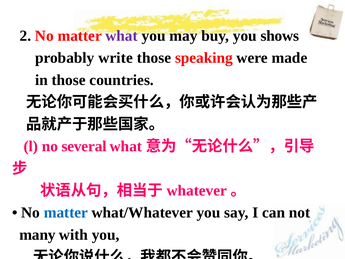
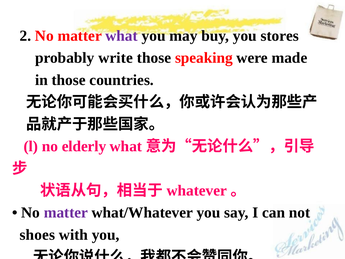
shows: shows -> stores (280, 36)
several: several -> elderly (84, 146)
matter colour: blue -> purple (66, 212)
many: many -> shoes (37, 235)
